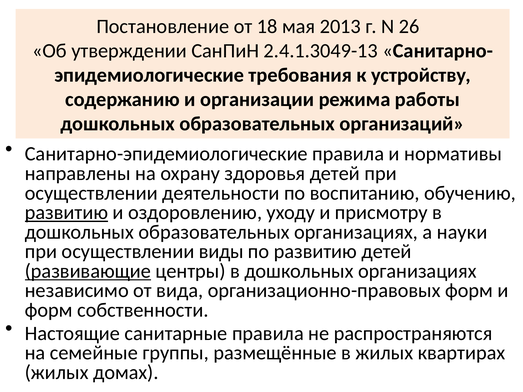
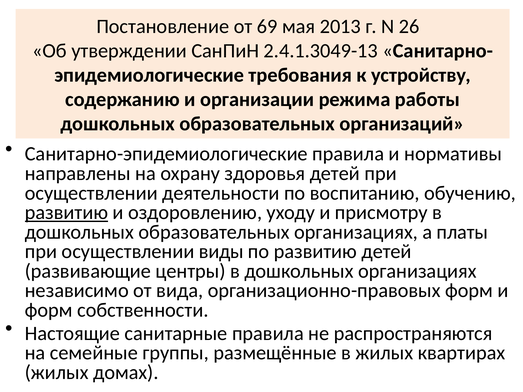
18: 18 -> 69 (267, 26)
науки: науки -> платы (462, 232)
развивающие underline: present -> none (88, 271)
